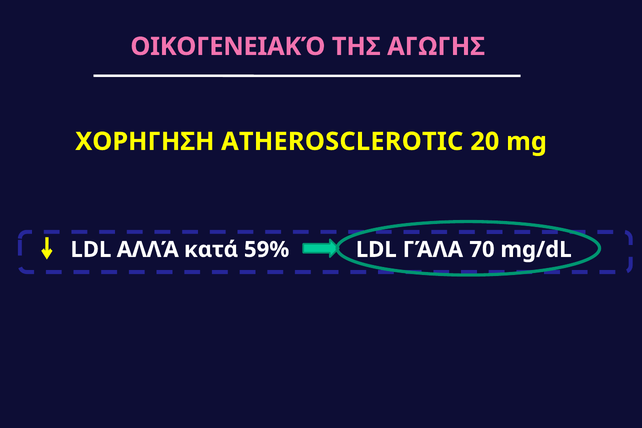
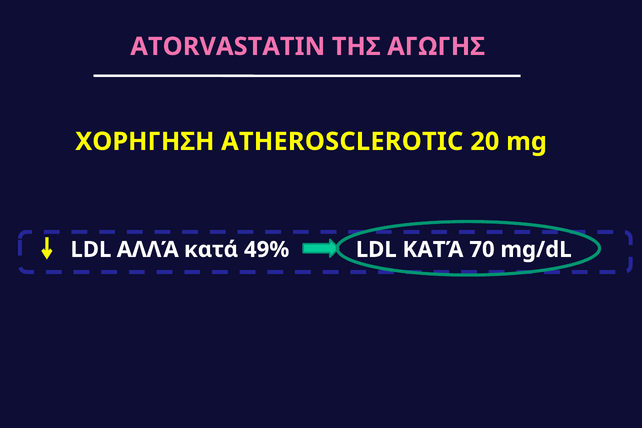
ΟΙΚΟΓΕΝΕΙΑΚΌ: ΟΙΚΟΓΕΝΕΙΑΚΌ -> ATORVASTATIN (228, 47)
59%: 59% -> 49% (267, 250)
LDL ΓΆΛΑ: ΓΆΛΑ -> ΚΑΤΆ (433, 250)
